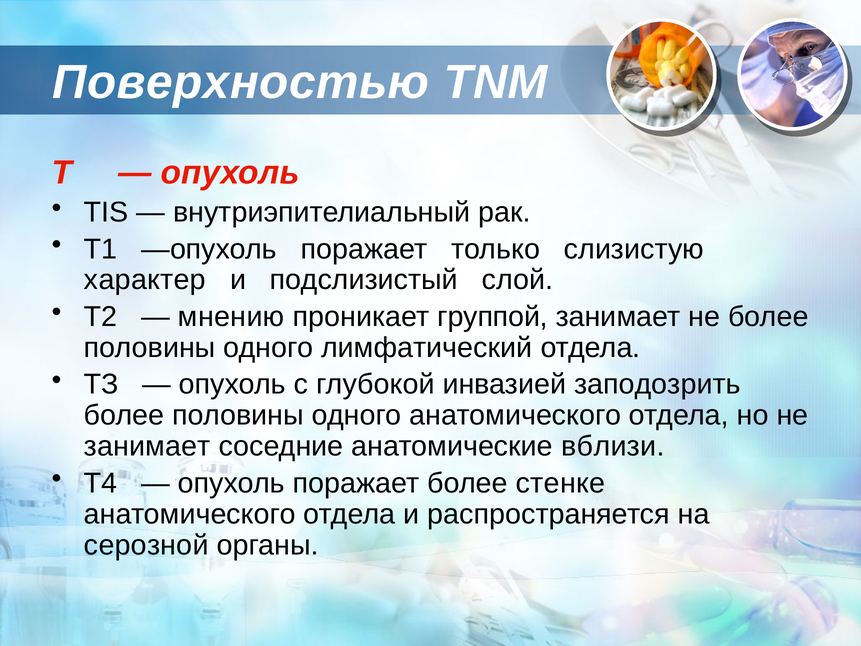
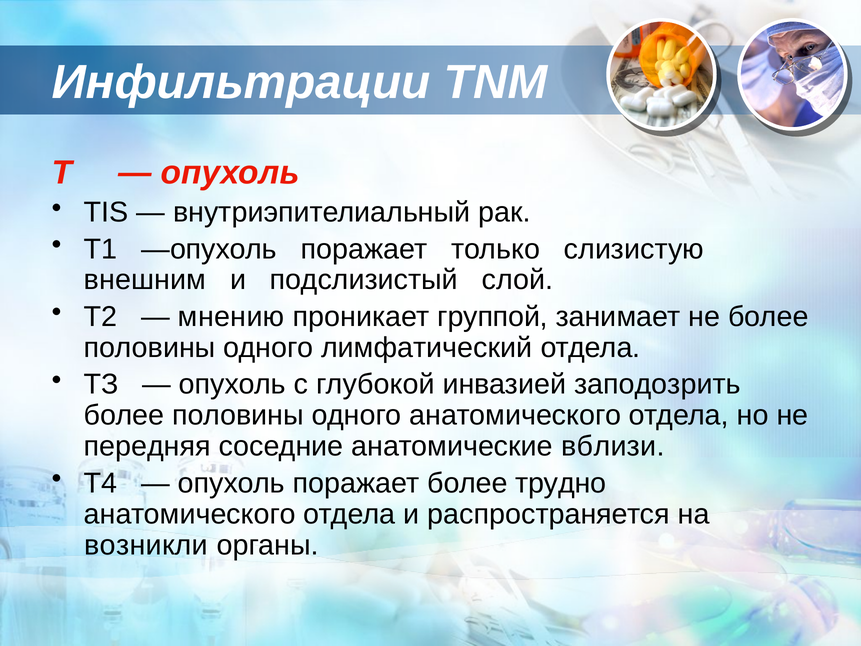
Поверхностью: Поверхностью -> Инфильтрации (241, 82)
характер: характер -> внешним (145, 280)
занимает: занимает -> передняя (147, 446)
стенке: стенке -> трудно (561, 483)
серозной: серозной -> возникли (146, 545)
